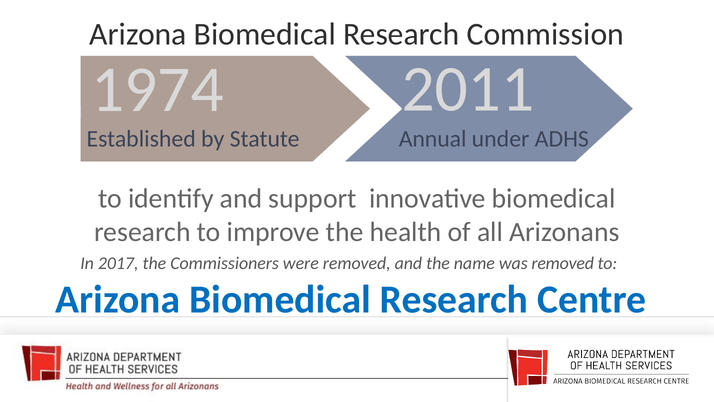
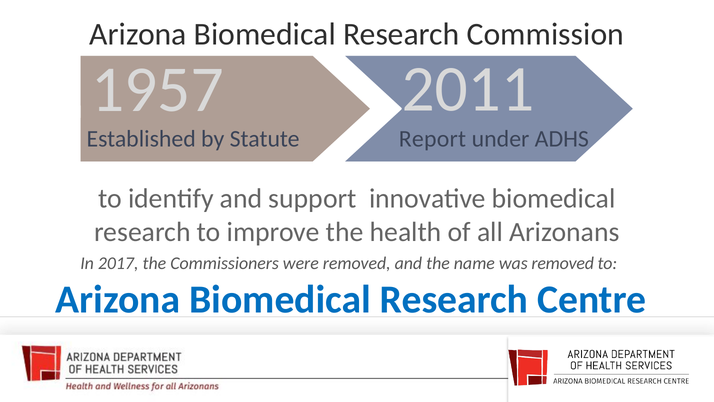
1974: 1974 -> 1957 (157, 89)
Annual: Annual -> Report (432, 139)
